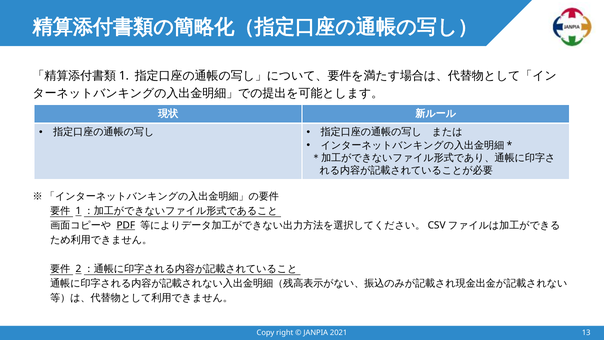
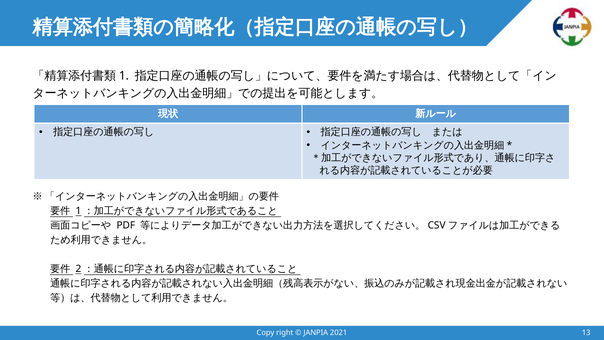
PDF underline: present -> none (126, 225)
